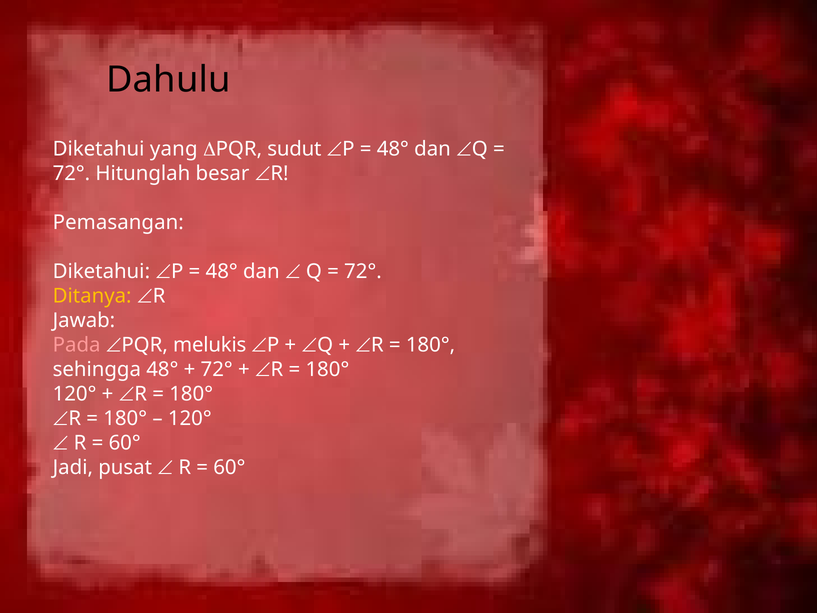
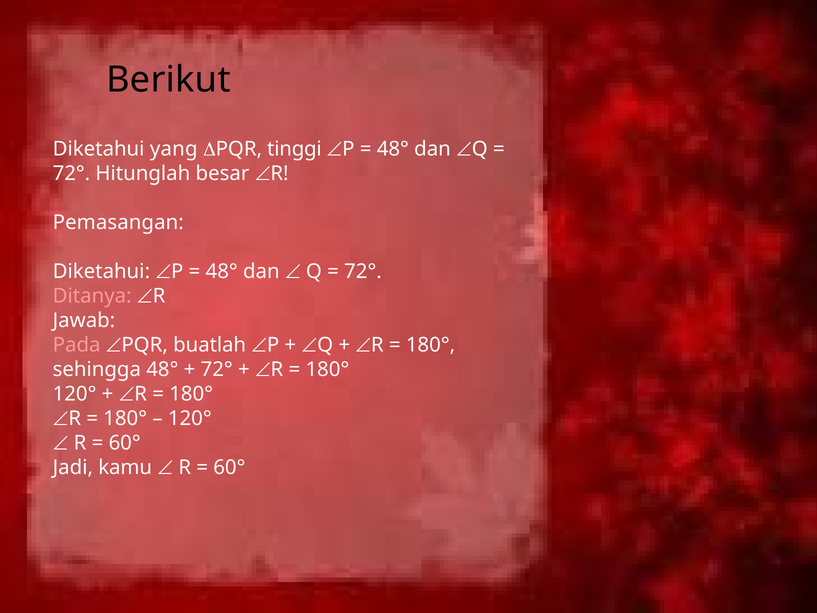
Dahulu: Dahulu -> Berikut (168, 80)
sudut: sudut -> tinggi (294, 149)
Ditanya colour: yellow -> pink (92, 296)
melukis: melukis -> buatlah (210, 345)
pusat: pusat -> kamu (125, 467)
